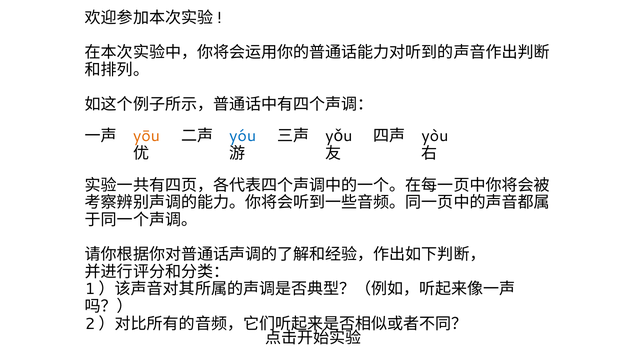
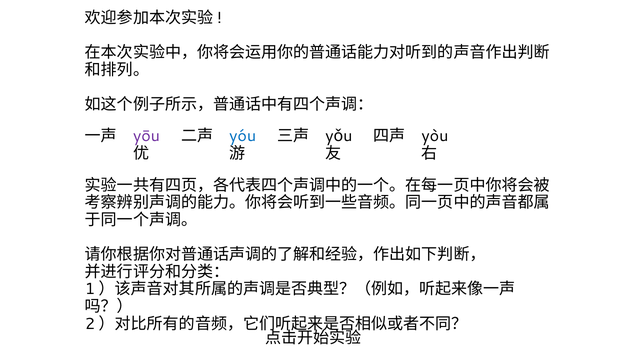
yōu colour: orange -> purple (146, 136)
